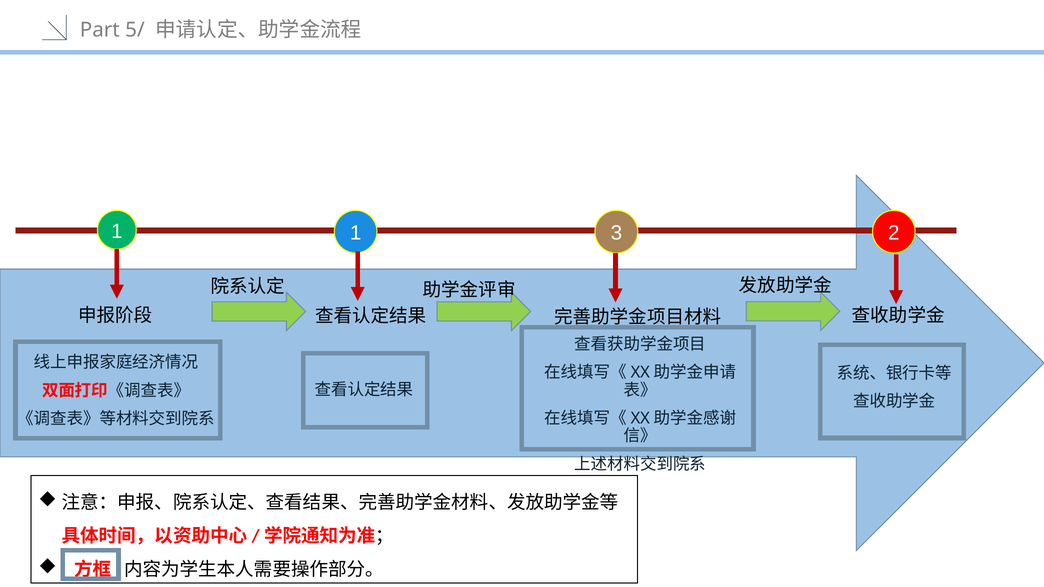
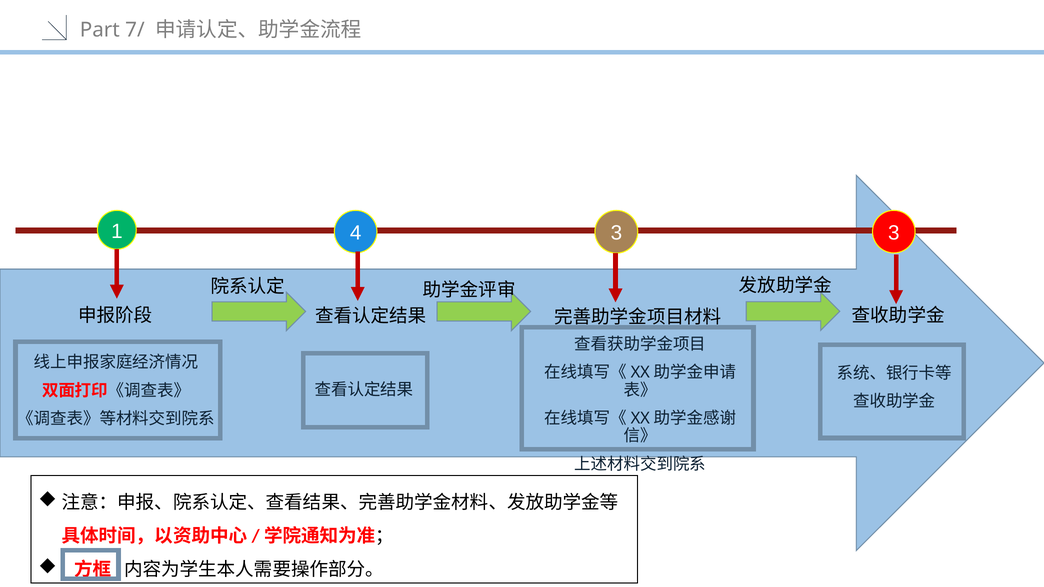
5/: 5/ -> 7/ (135, 30)
1 1: 1 -> 4 (356, 233)
3 2: 2 -> 3 (894, 233)
